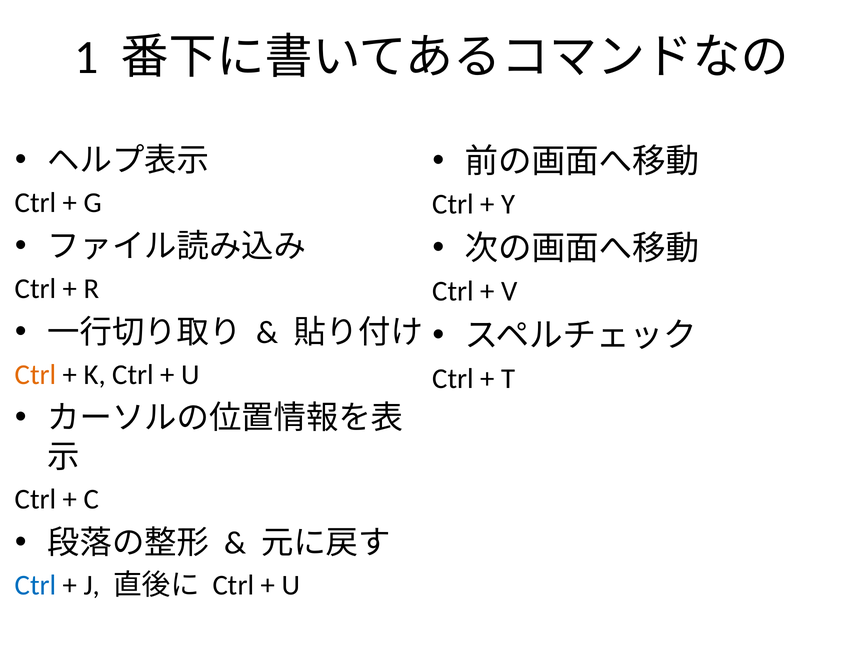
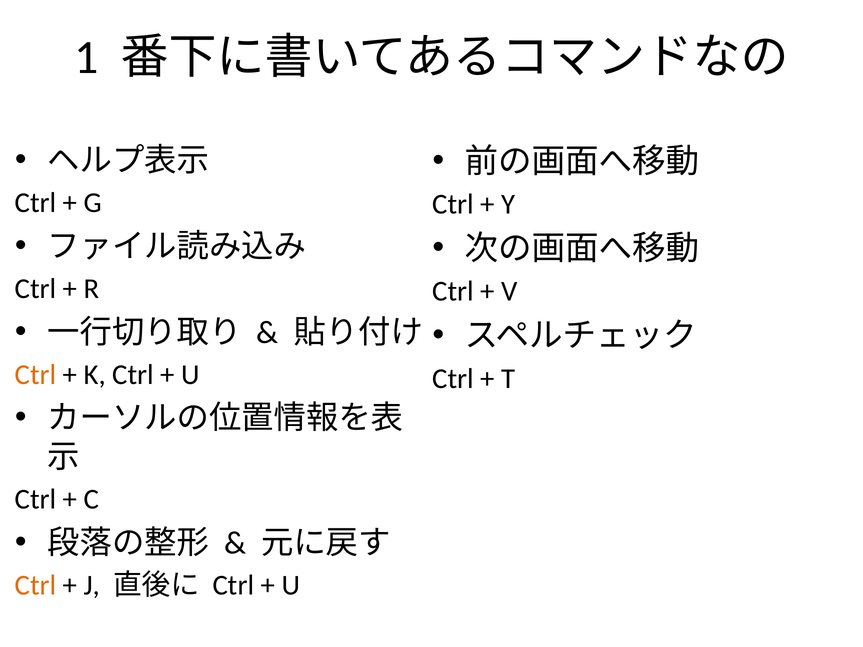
Ctrl colour: blue -> orange (36, 585)
